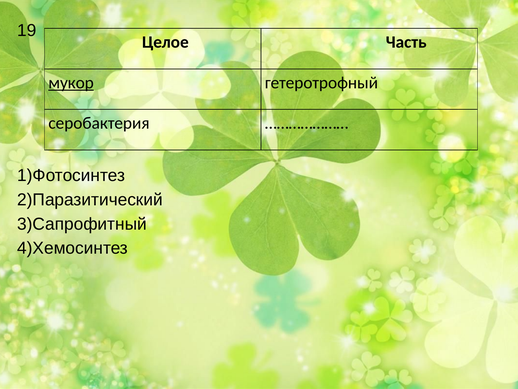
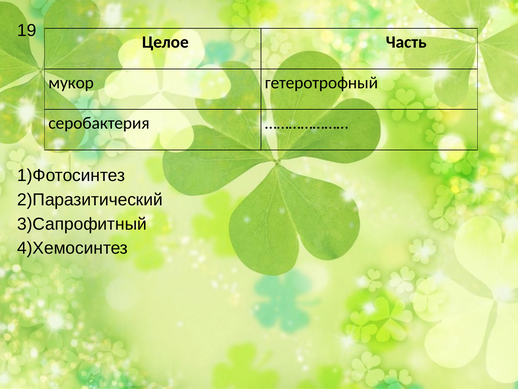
мукор underline: present -> none (71, 83)
